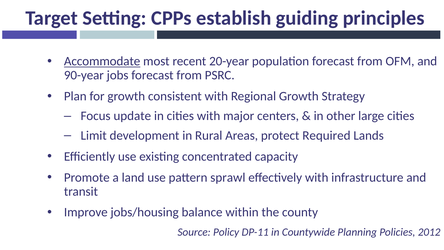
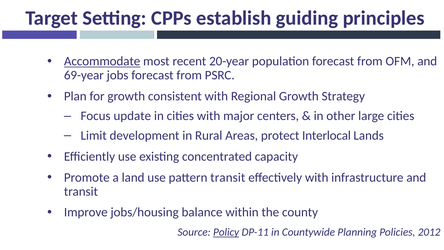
90-year: 90-year -> 69-year (84, 75)
Required: Required -> Interlocal (327, 136)
pattern sprawl: sprawl -> transit (228, 178)
Policy underline: none -> present (226, 233)
